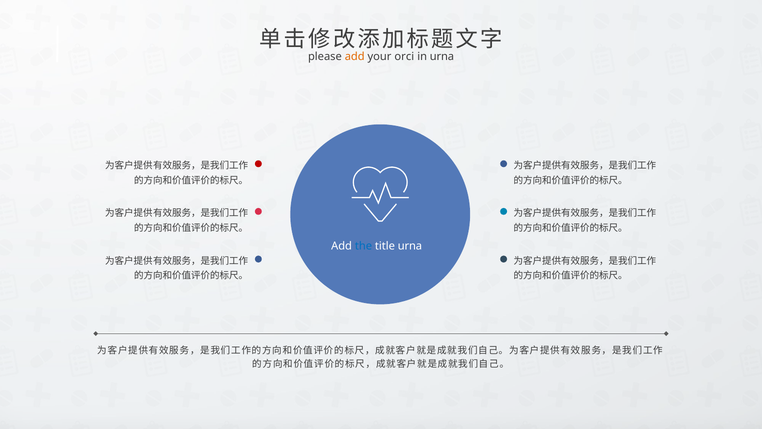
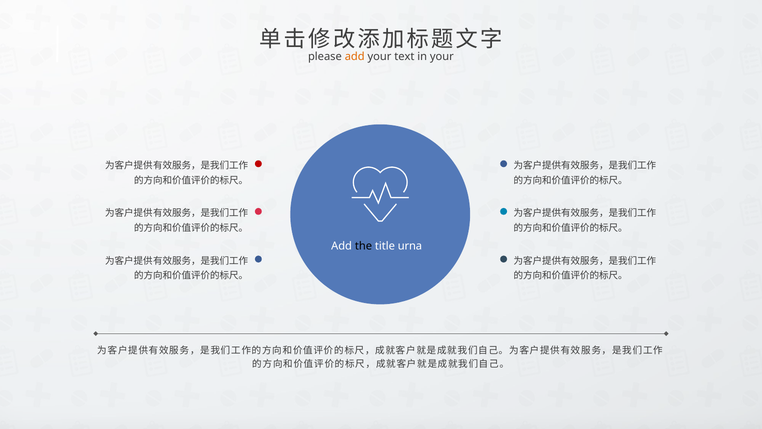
orci: orci -> text (404, 57)
in urna: urna -> your (442, 57)
the colour: blue -> black (363, 246)
